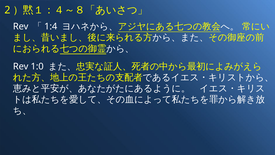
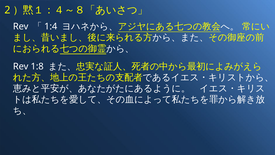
1:0: 1:0 -> 1:8 (37, 66)
